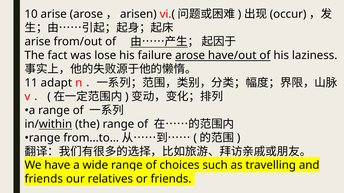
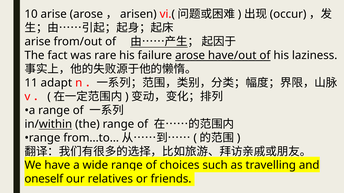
lose: lose -> rare (105, 56)
friends: friends -> oneself (44, 179)
